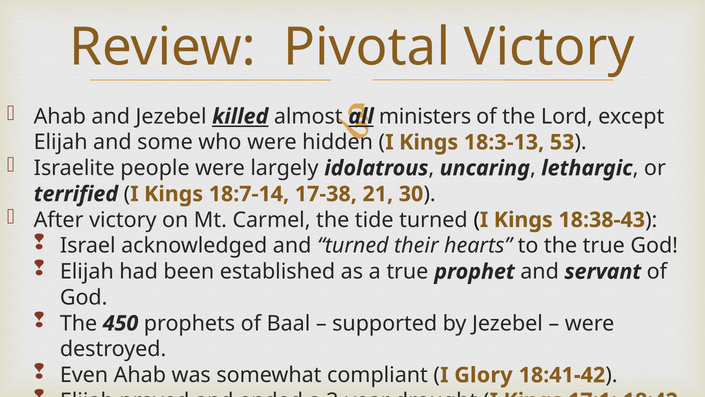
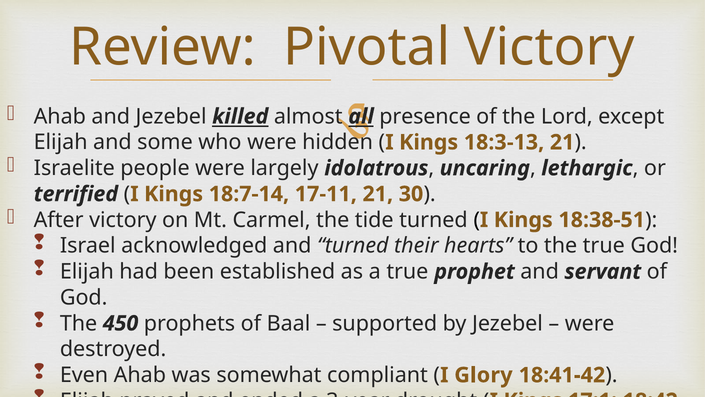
ministers: ministers -> presence (425, 116)
18:3-13 53: 53 -> 21 (562, 142)
17-38: 17-38 -> 17-11 (326, 194)
18:38-43: 18:38-43 -> 18:38-51 (602, 220)
